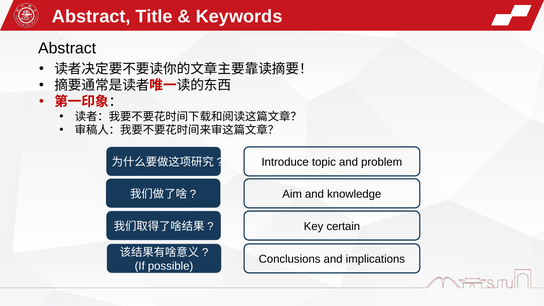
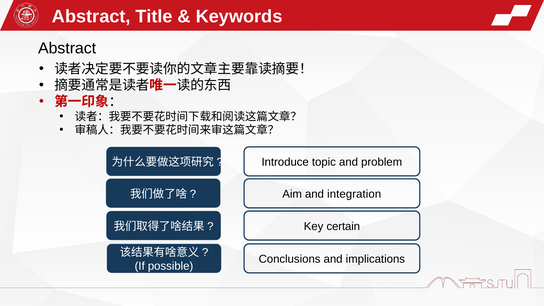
knowledge: knowledge -> integration (354, 194)
